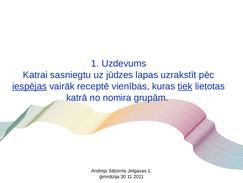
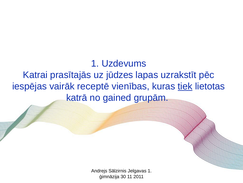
sasniegtu: sasniegtu -> prasītajās (71, 75)
iespējas underline: present -> none (30, 86)
nomira: nomira -> gained (117, 97)
